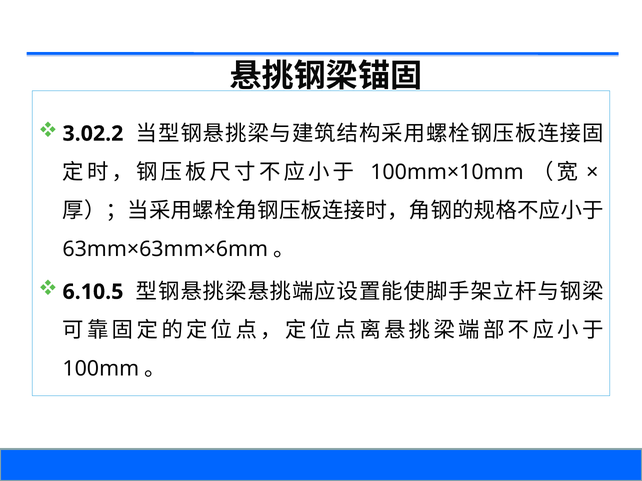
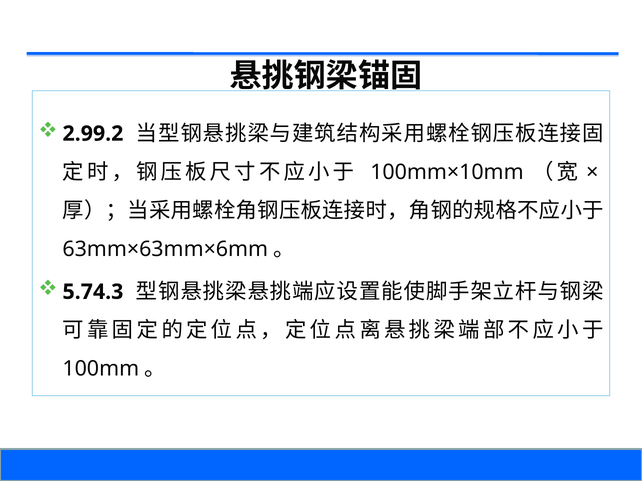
3.02.2: 3.02.2 -> 2.99.2 (93, 134)
6.10.5: 6.10.5 -> 5.74.3 (93, 292)
